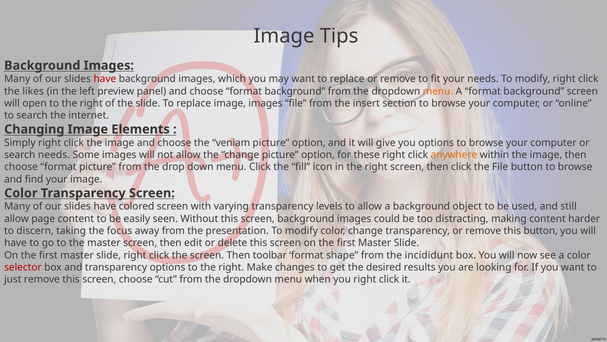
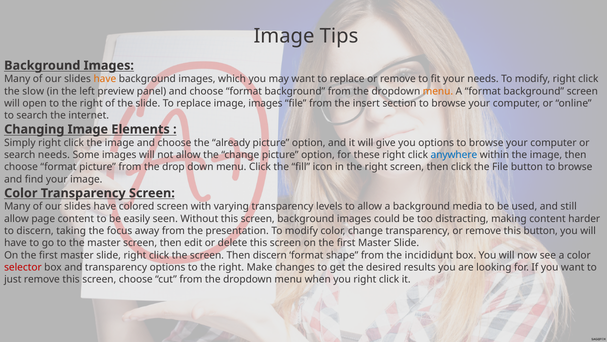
have colour: red -> orange (105, 79)
likes: likes -> slow (33, 91)
veniam: veniam -> already (231, 143)
anywhere colour: orange -> blue (454, 155)
object: object -> media (467, 206)
Then toolbar: toolbar -> discern (270, 255)
